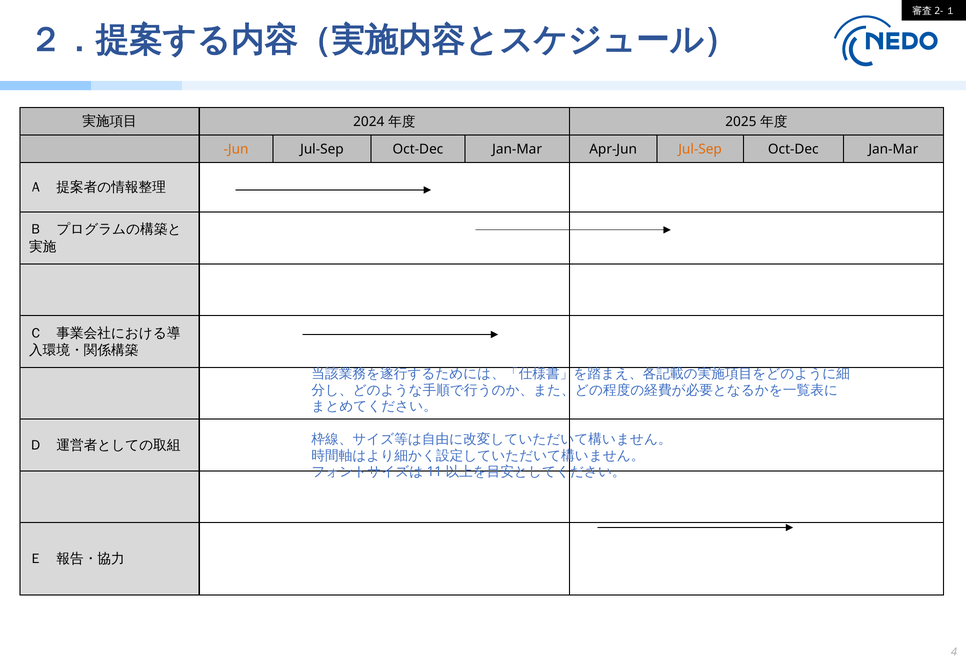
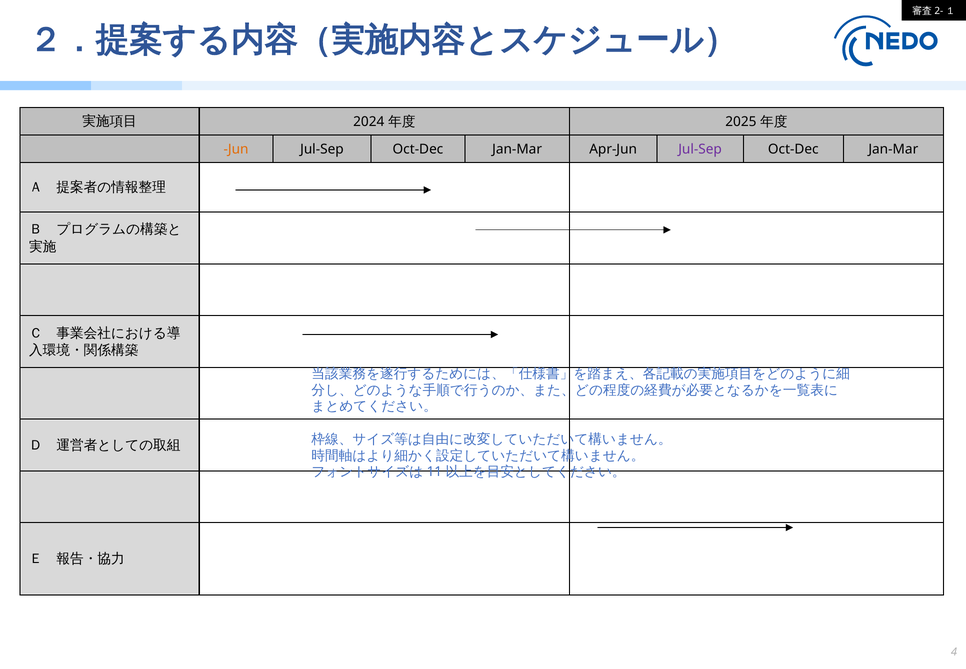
Jul-Sep colour: orange -> purple (700, 149)
